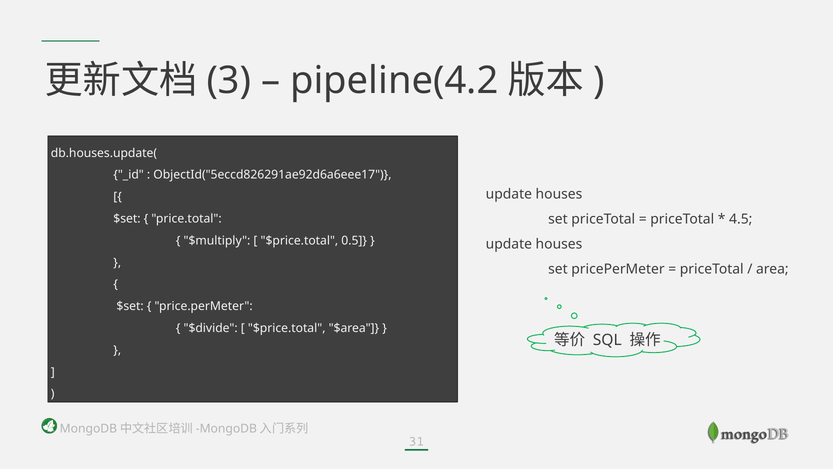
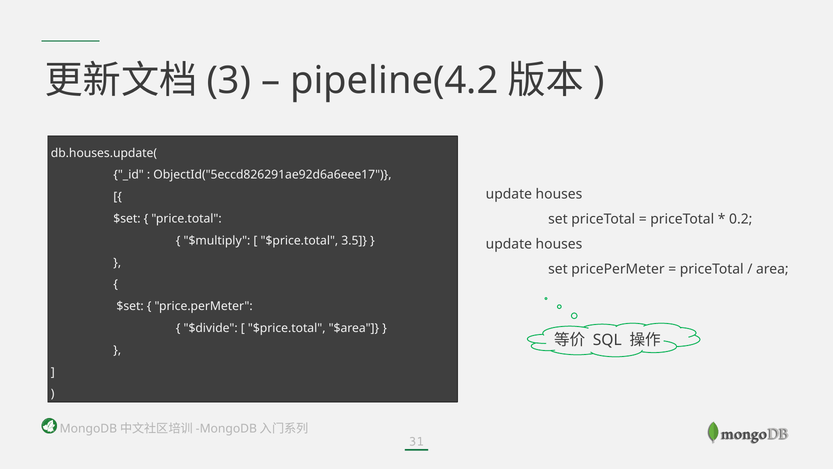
4.5: 4.5 -> 0.2 (741, 219)
0.5: 0.5 -> 3.5 (354, 240)
